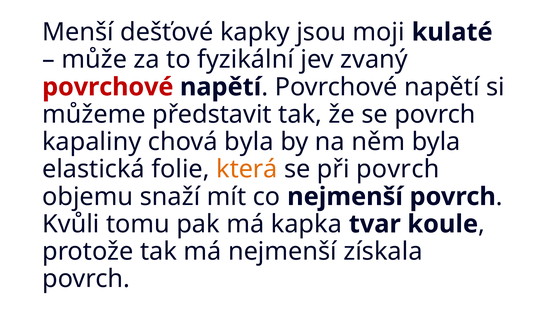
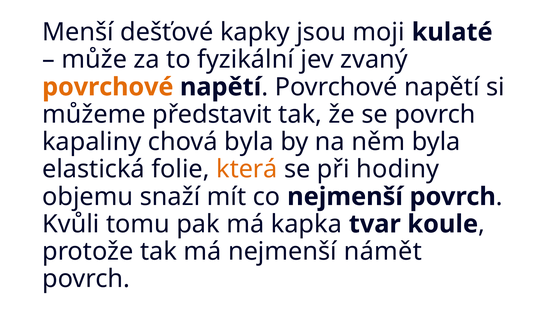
povrchové colour: red -> orange (108, 87)
při povrch: povrch -> hodiny (398, 169)
získala: získala -> námět (383, 252)
